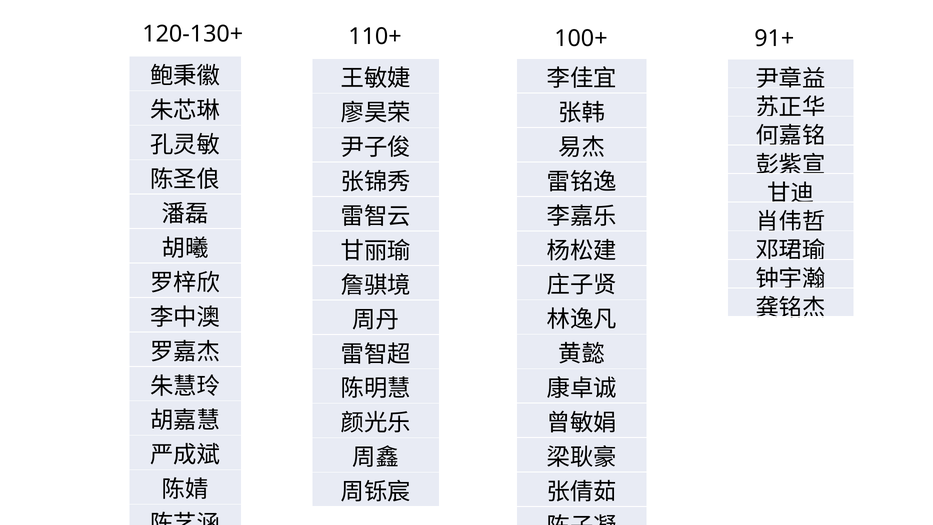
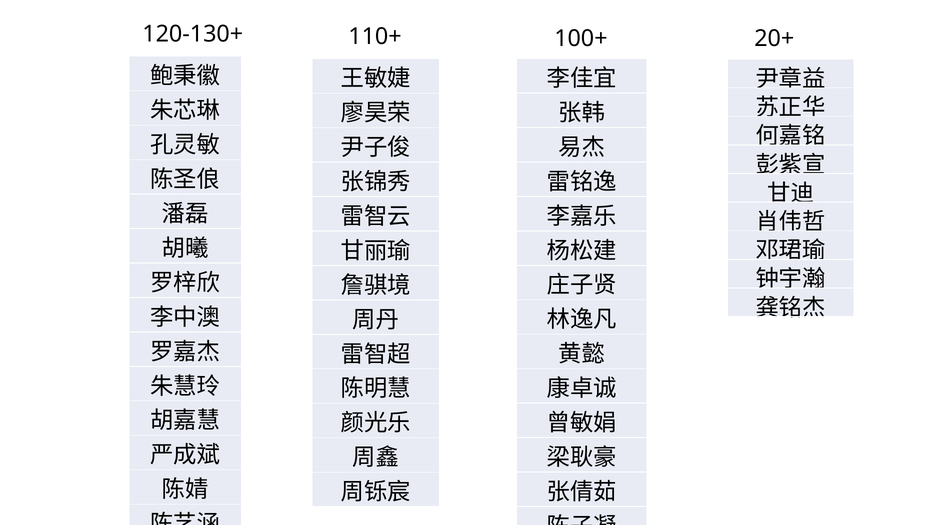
91+: 91+ -> 20+ (774, 38)
